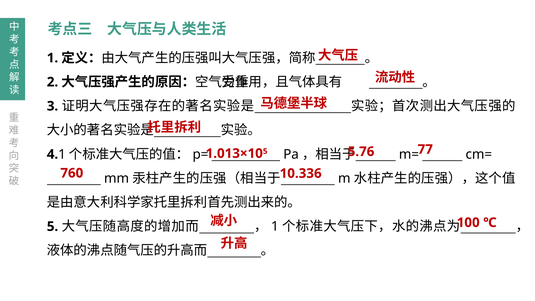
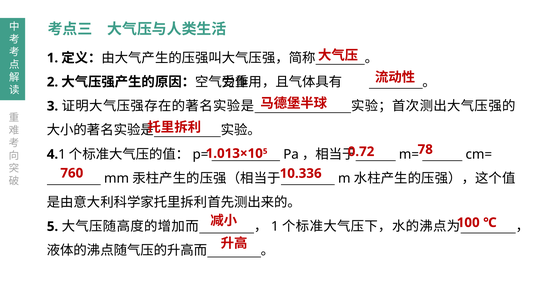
5.76: 5.76 -> 0.72 (361, 152)
77: 77 -> 78 (425, 149)
